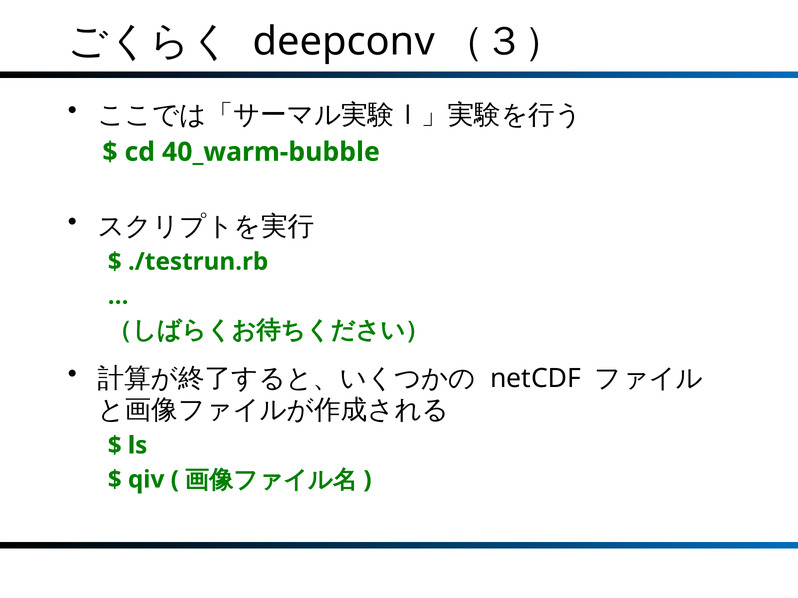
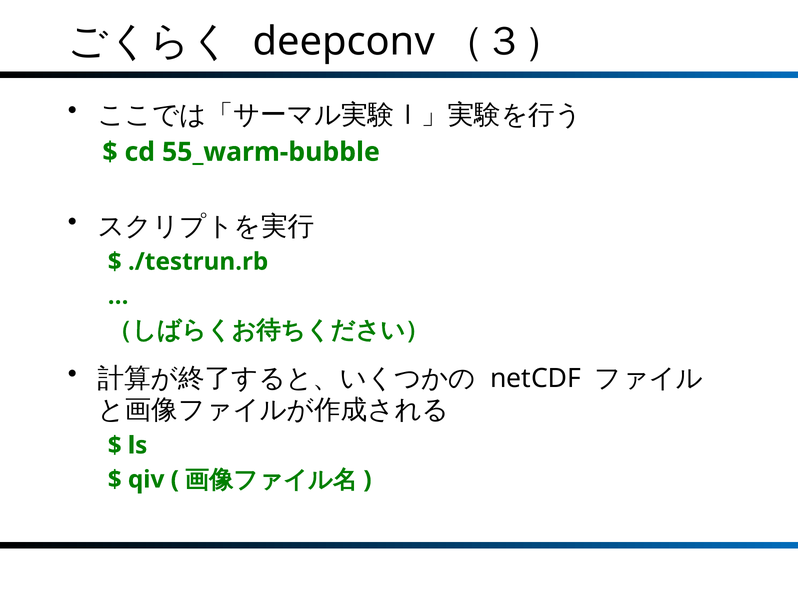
40_warm-bubble: 40_warm-bubble -> 55_warm-bubble (271, 152)
